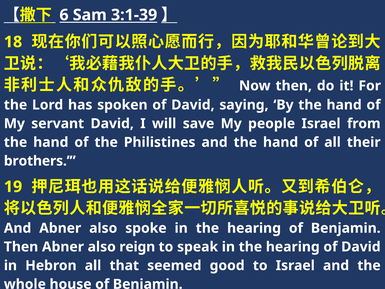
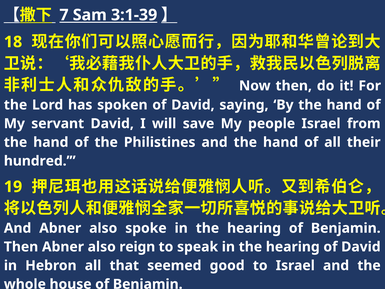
6: 6 -> 7 (64, 15)
brothers: brothers -> hundred (40, 161)
